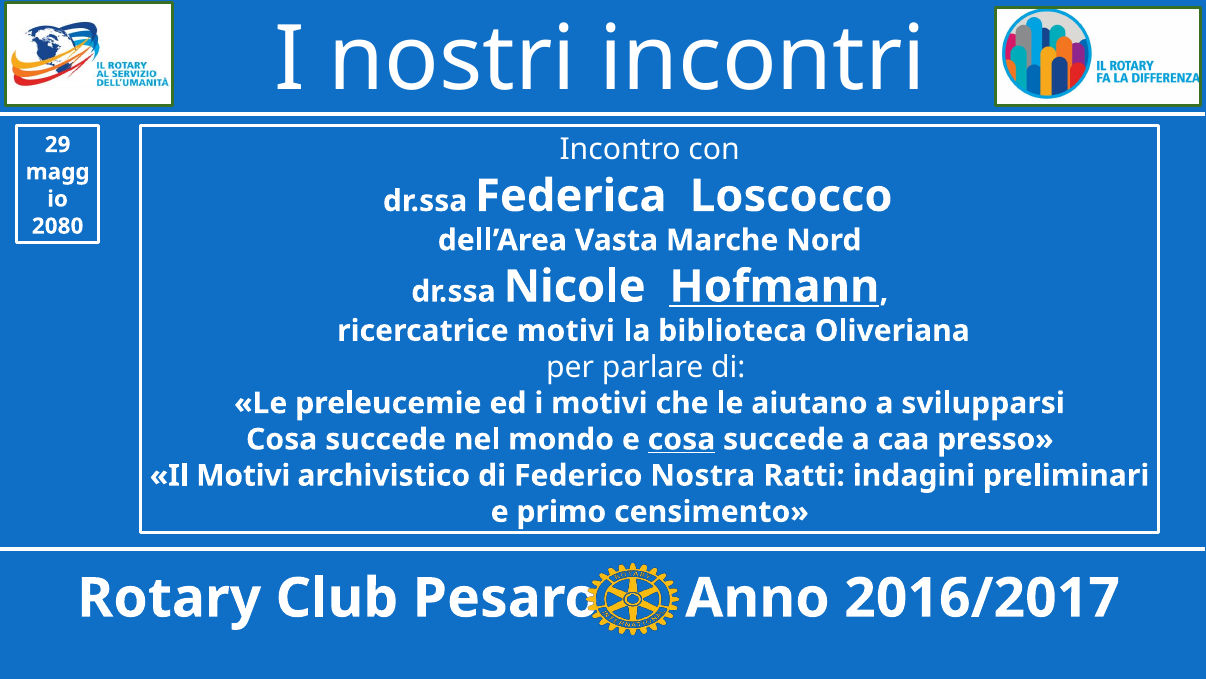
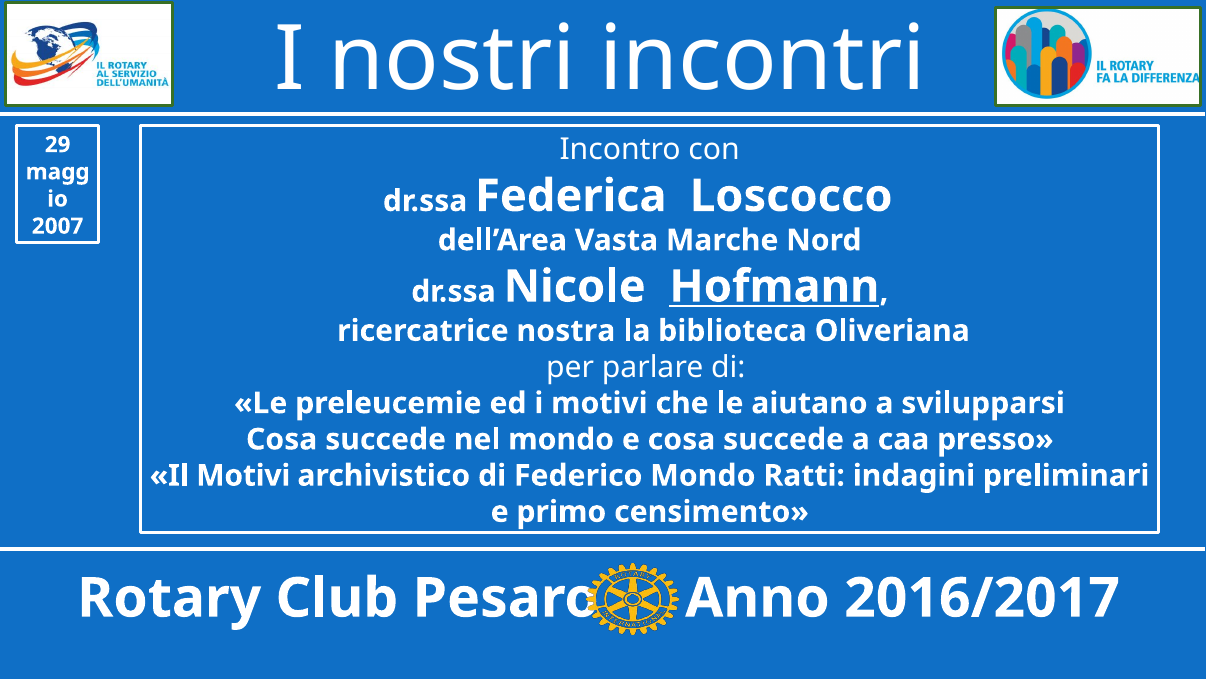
2080: 2080 -> 2007 (58, 226)
ricercatrice motivi: motivi -> nostra (566, 331)
cosa underline: present -> none (682, 439)
Federico Nostra: Nostra -> Mondo (703, 475)
